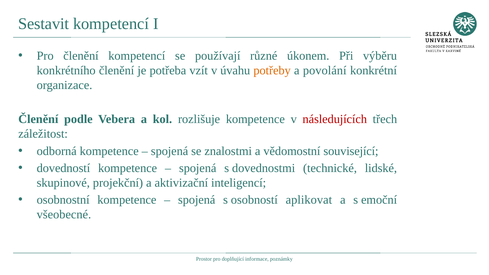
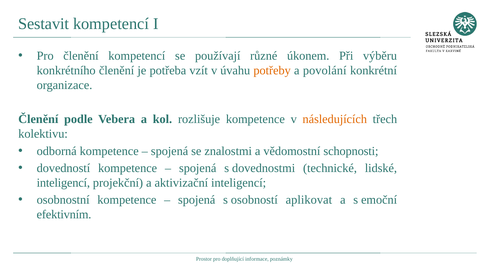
následujících colour: red -> orange (335, 119)
záležitost: záležitost -> kolektivu (43, 134)
související: související -> schopnosti (351, 151)
skupinové: skupinové -> inteligencí (63, 183)
všeobecné: všeobecné -> efektivním (64, 215)
